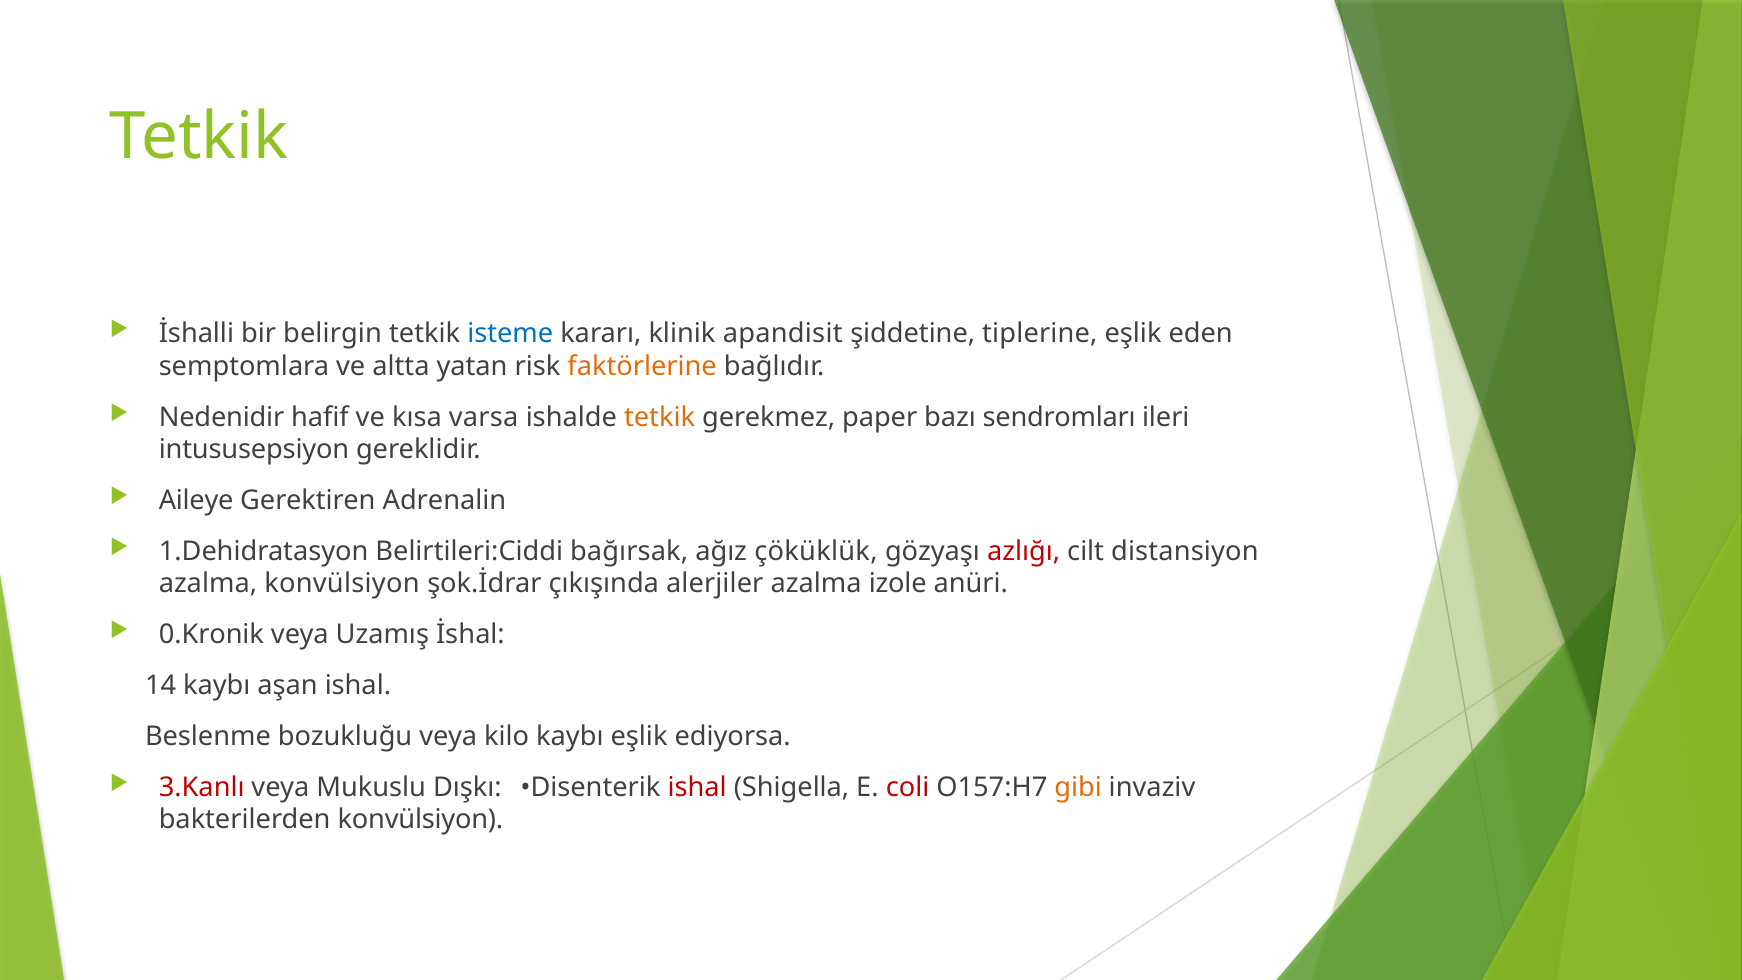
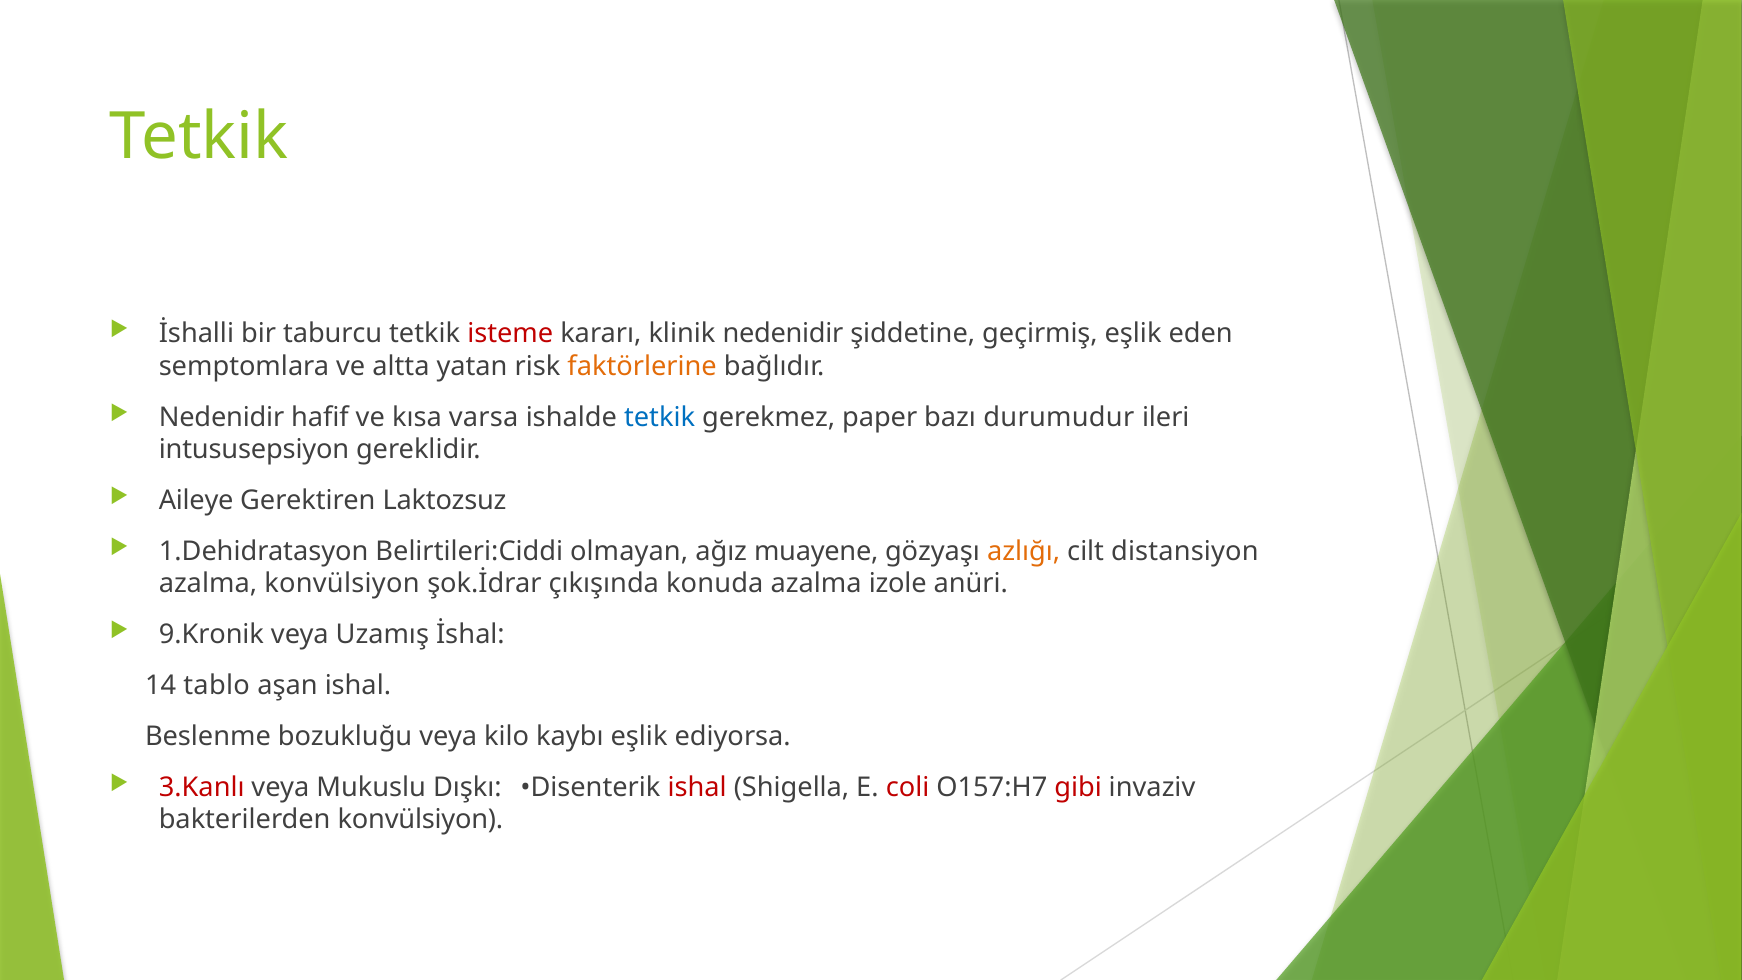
belirgin: belirgin -> taburcu (333, 333)
isteme colour: blue -> red (510, 333)
klinik apandisit: apandisit -> nedenidir (783, 333)
tiplerine: tiplerine -> geçirmiş (1040, 333)
tetkik colour: orange -> blue (660, 417)
sendromları: sendromları -> durumudur (1059, 417)
Adrenalin: Adrenalin -> Laktozsuz (445, 500)
bağırsak: bağırsak -> olmayan (629, 551)
çöküklük: çöküklük -> muayene (816, 551)
azlığı colour: red -> orange (1024, 551)
alerjiler: alerjiler -> konuda (715, 584)
0.Kronik: 0.Kronik -> 9.Kronik (211, 635)
14 kaybı: kaybı -> tablo (217, 686)
gibi colour: orange -> red (1078, 787)
